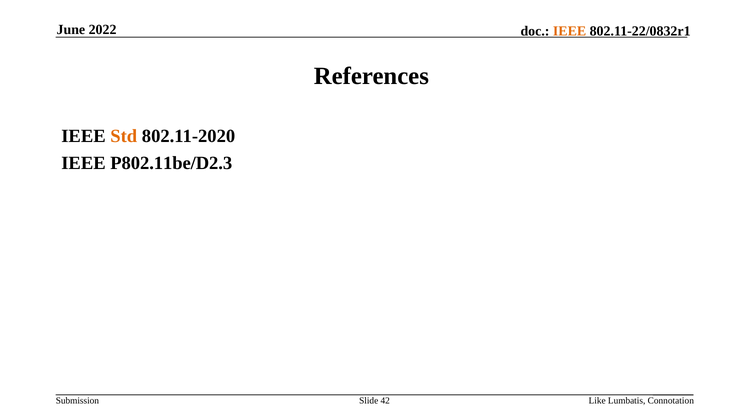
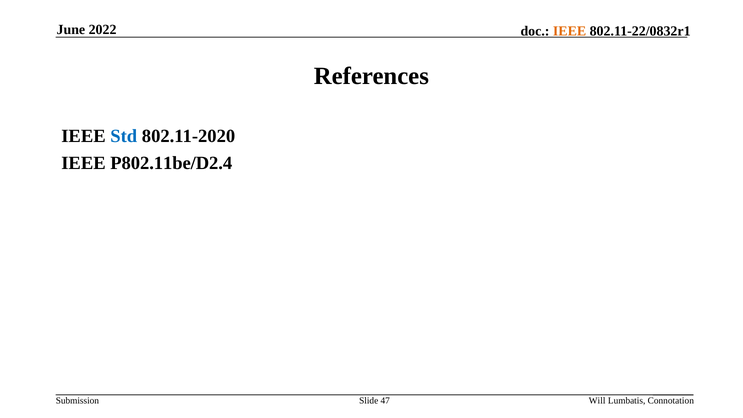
Std colour: orange -> blue (124, 136)
P802.11be/D2.3: P802.11be/D2.3 -> P802.11be/D2.4 (171, 163)
42: 42 -> 47 (385, 401)
Like: Like -> Will (597, 401)
